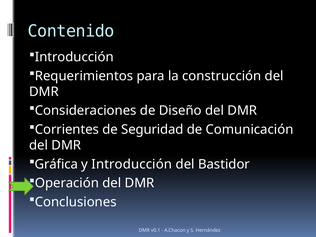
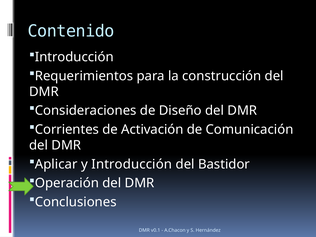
Seguridad: Seguridad -> Activación (152, 130)
Gráfica: Gráfica -> Aplicar (56, 164)
